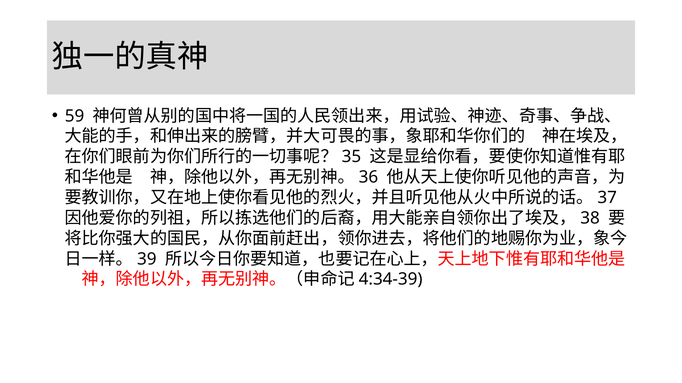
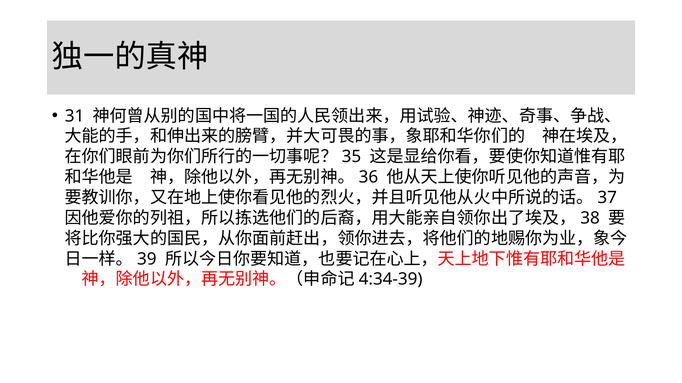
59: 59 -> 31 (75, 116)
